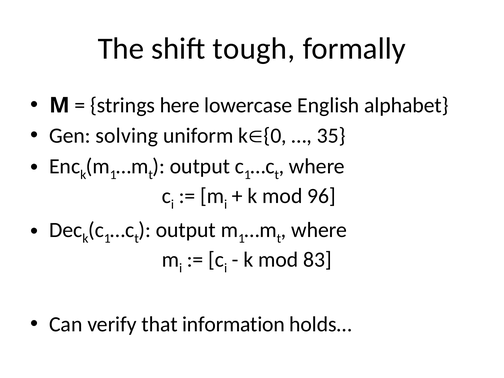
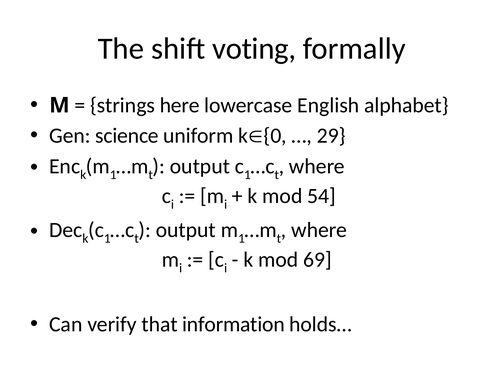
tough: tough -> voting (254, 49)
solving: solving -> science (127, 136)
35: 35 -> 29 (331, 136)
96: 96 -> 54 (322, 196)
83: 83 -> 69 (317, 260)
